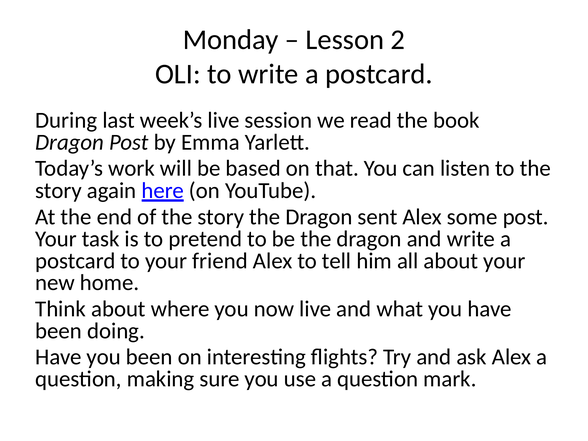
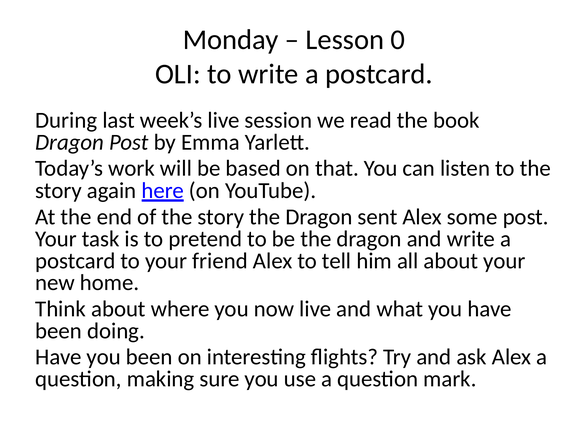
2: 2 -> 0 (398, 40)
